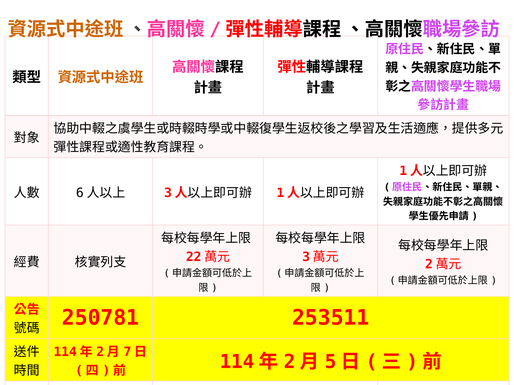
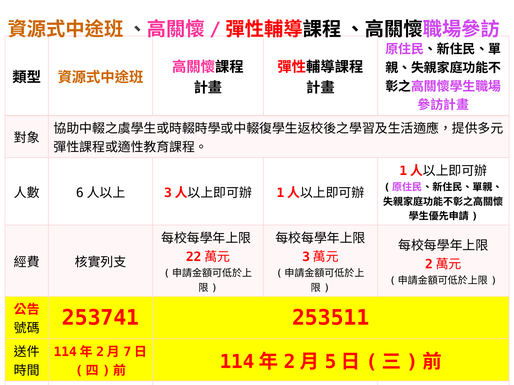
250781: 250781 -> 253741 (101, 318)
